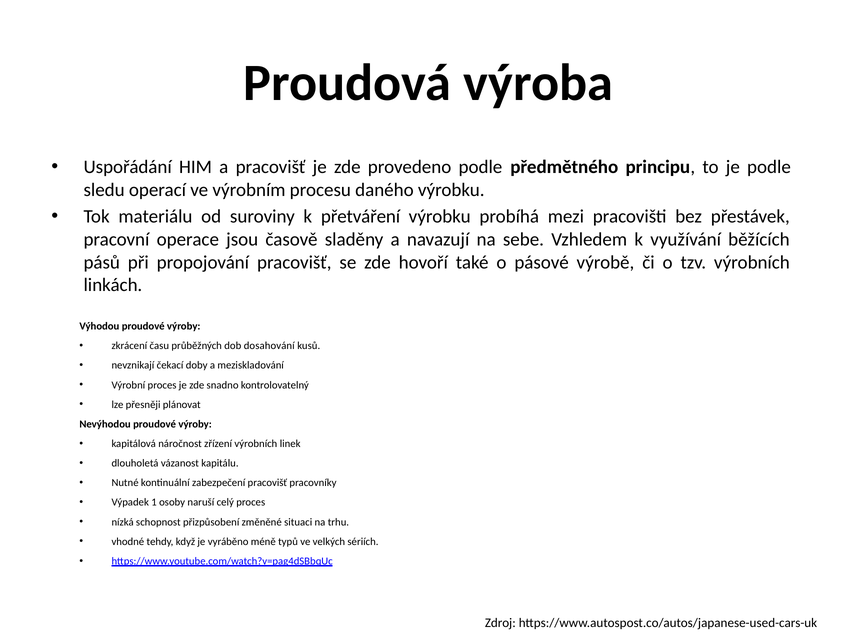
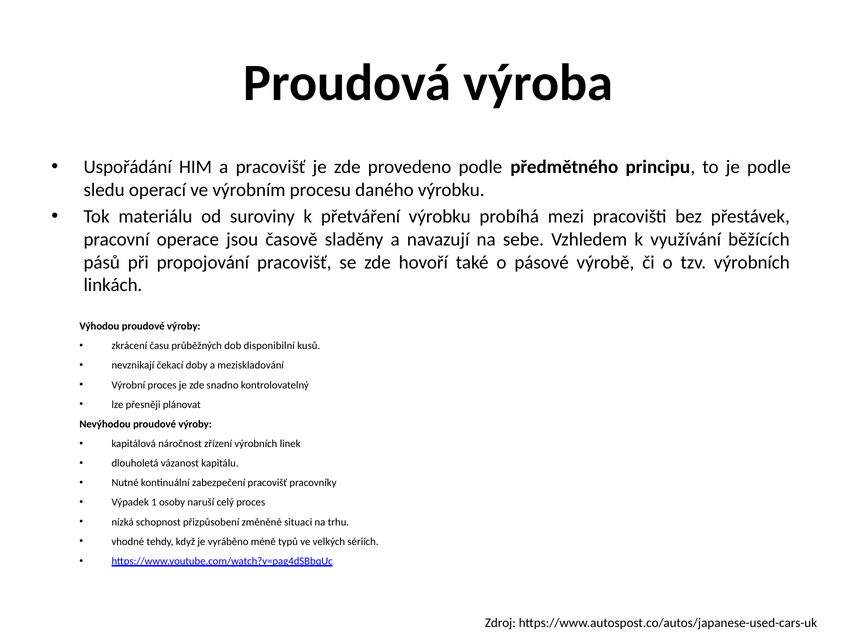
dosahování: dosahování -> disponibilní (269, 346)
